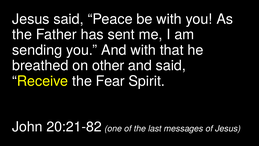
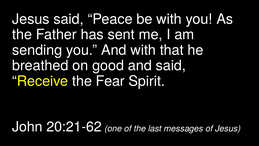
other: other -> good (108, 65)
20:21-82: 20:21-82 -> 20:21-62 (74, 127)
